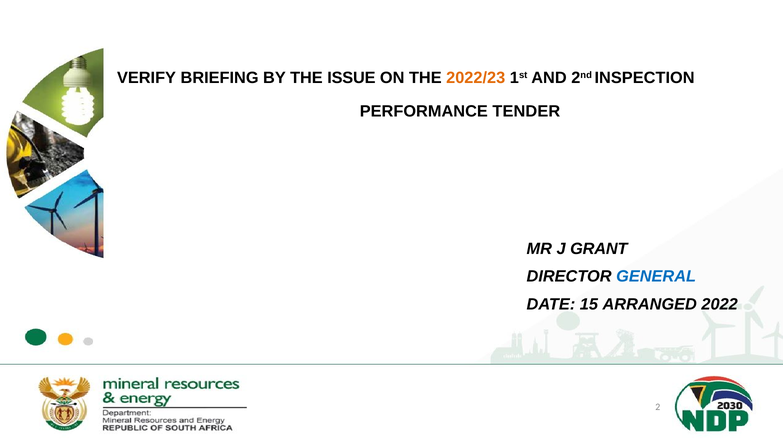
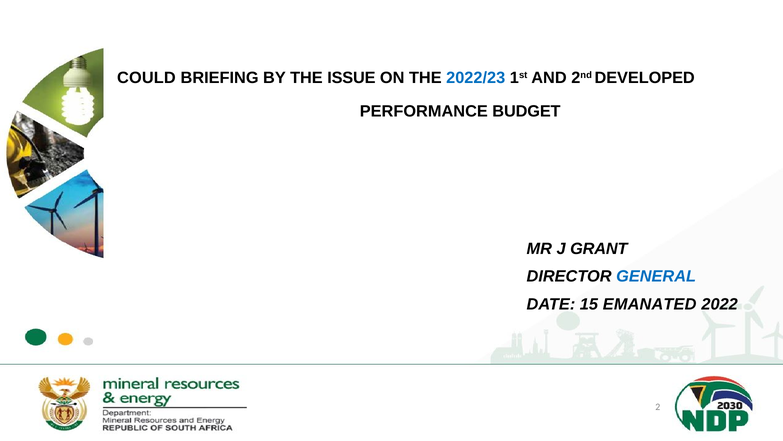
VERIFY: VERIFY -> COULD (146, 78)
2022/23 colour: orange -> blue (476, 78)
INSPECTION: INSPECTION -> DEVELOPED (645, 78)
TENDER: TENDER -> BUDGET (526, 111)
ARRANGED: ARRANGED -> EMANATED (650, 304)
